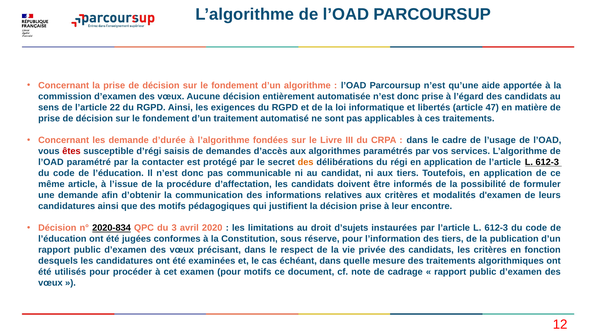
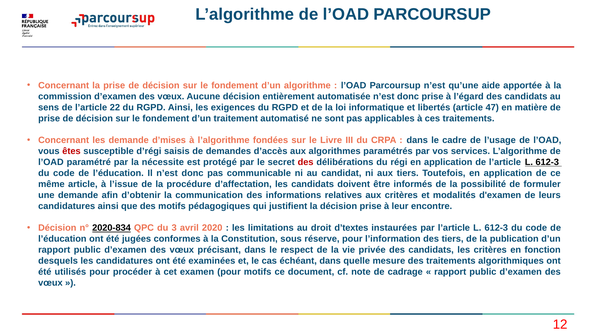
d’durée: d’durée -> d’mises (169, 140)
contacter: contacter -> nécessite (163, 162)
des colour: orange -> red (306, 162)
d’sujets: d’sujets -> d’textes (351, 228)
